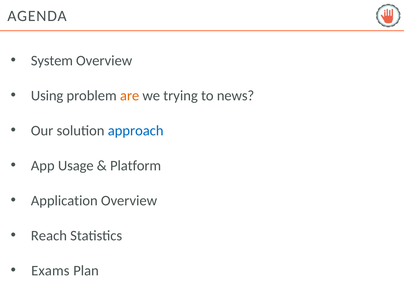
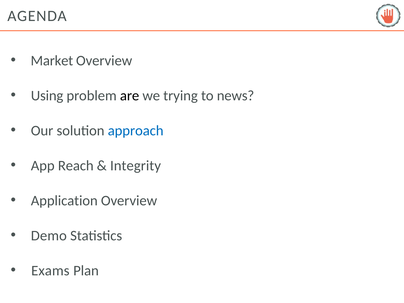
System: System -> Market (52, 61)
are colour: orange -> black (130, 96)
Usage: Usage -> Reach (76, 166)
Platform: Platform -> Integrity (136, 166)
Reach: Reach -> Demo (49, 236)
